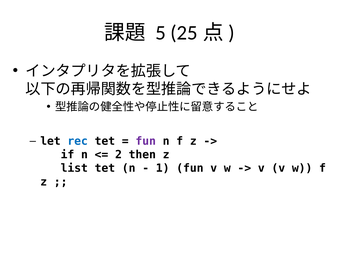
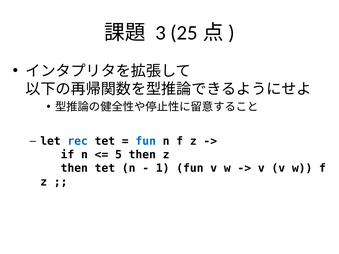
5: 5 -> 3 (161, 33)
fun colour: purple -> blue (146, 141)
2: 2 -> 5 (118, 155)
list: list -> then (74, 168)
